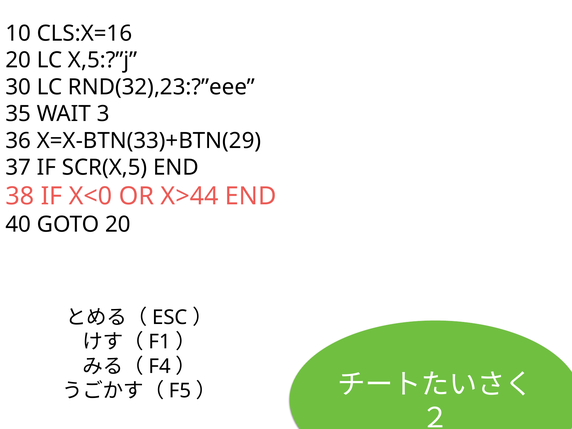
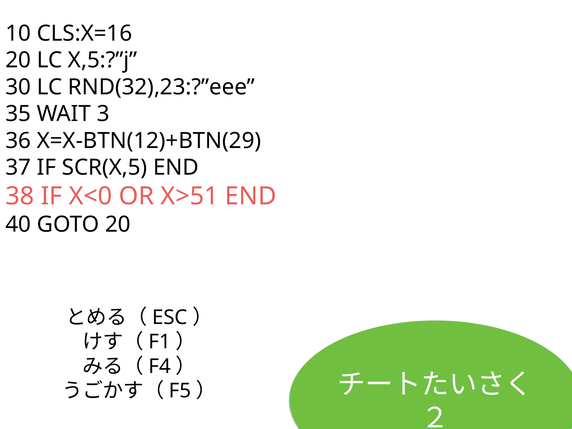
X=X-BTN(33)+BTN(29: X=X-BTN(33)+BTN(29 -> X=X-BTN(12)+BTN(29 (149, 141)
X>44: X>44 -> X>51 (190, 196)
